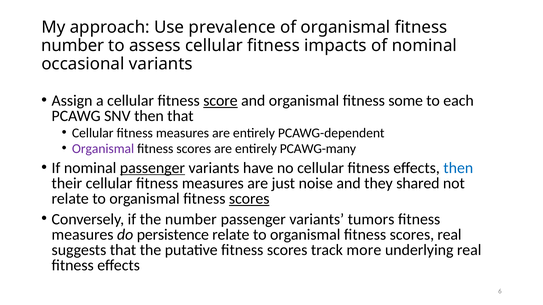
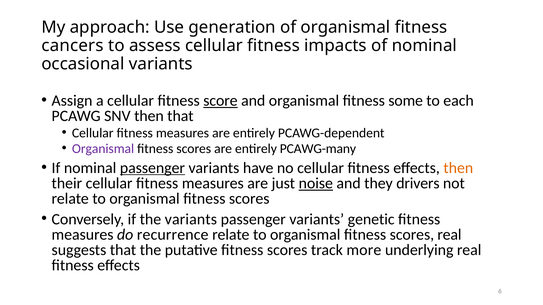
prevalence: prevalence -> generation (232, 27)
number: number -> cancers (73, 46)
then colour: blue -> orange (458, 168)
noise underline: none -> present (316, 184)
shared: shared -> drivers (418, 184)
scores underline: present -> none (249, 199)
the number: number -> variants (191, 219)
tumors: tumors -> genetic (371, 219)
persistence: persistence -> recurrence (173, 235)
